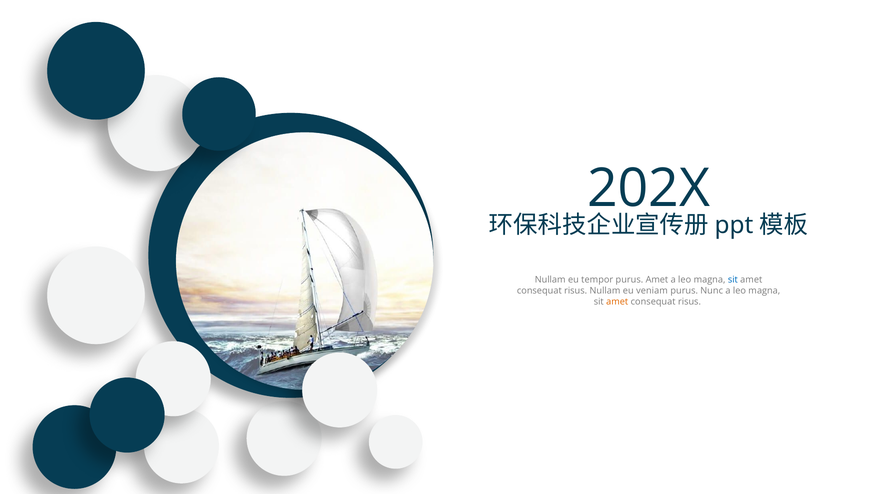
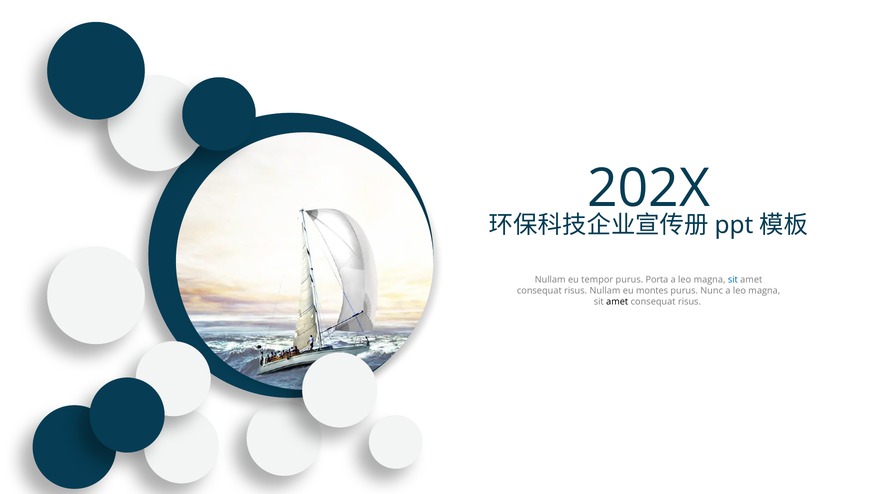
purus Amet: Amet -> Porta (657, 280)
veniam: veniam -> montes (652, 291)
amet colour: orange -> black (617, 302)
